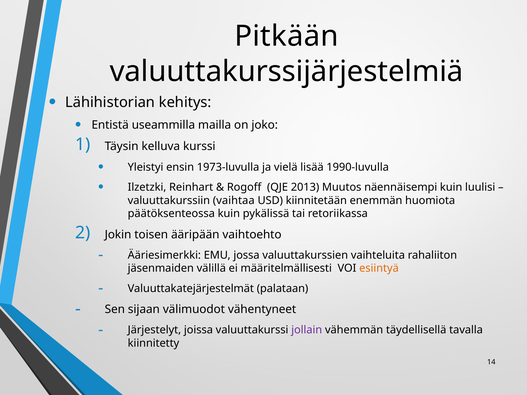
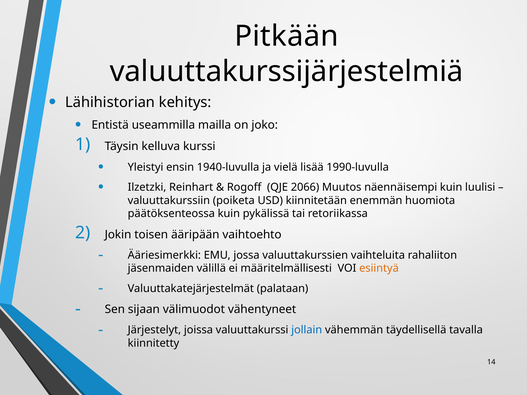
1973-luvulla: 1973-luvulla -> 1940-luvulla (228, 167)
2013: 2013 -> 2066 (305, 187)
vaihtaa: vaihtaa -> poiketa (234, 201)
jollain colour: purple -> blue (307, 330)
